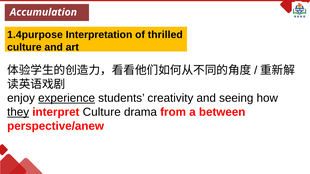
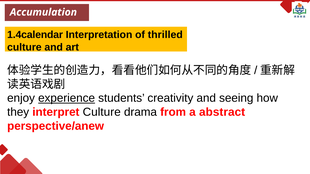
1.4purpose: 1.4purpose -> 1.4calendar (35, 35)
they underline: present -> none (18, 112)
between: between -> abstract (222, 112)
